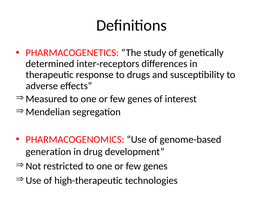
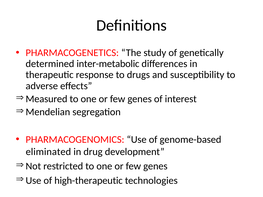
inter-receptors: inter-receptors -> inter-metabolic (108, 64)
generation: generation -> eliminated (48, 152)
